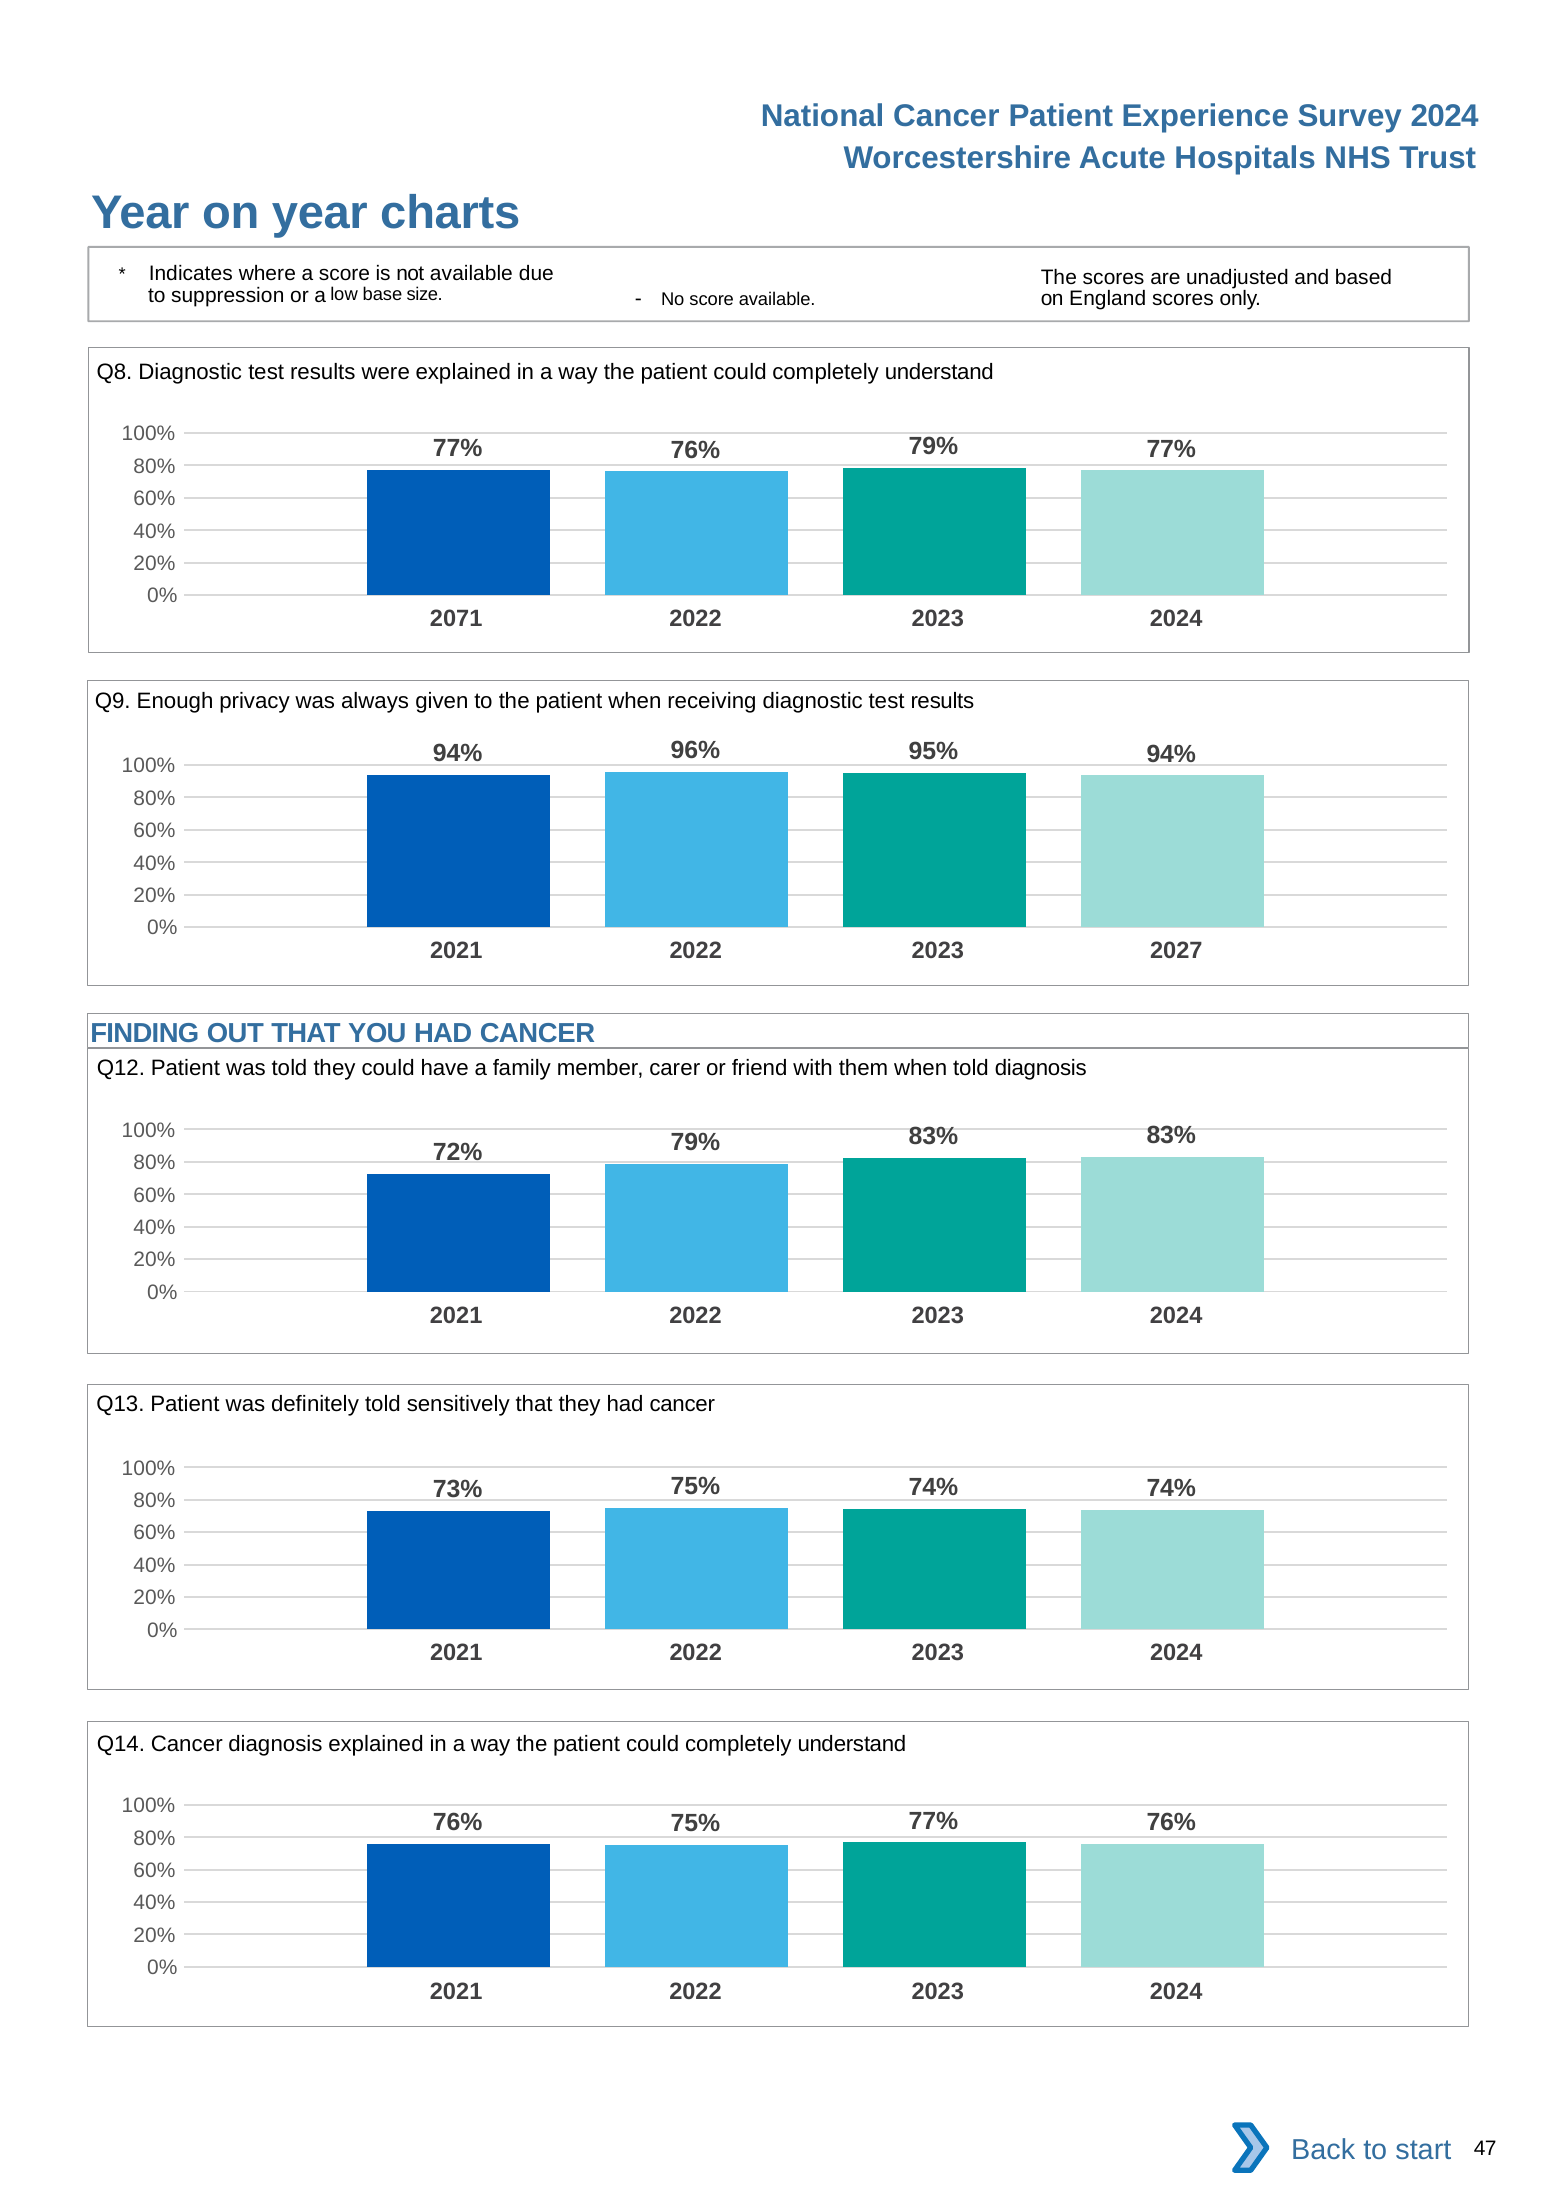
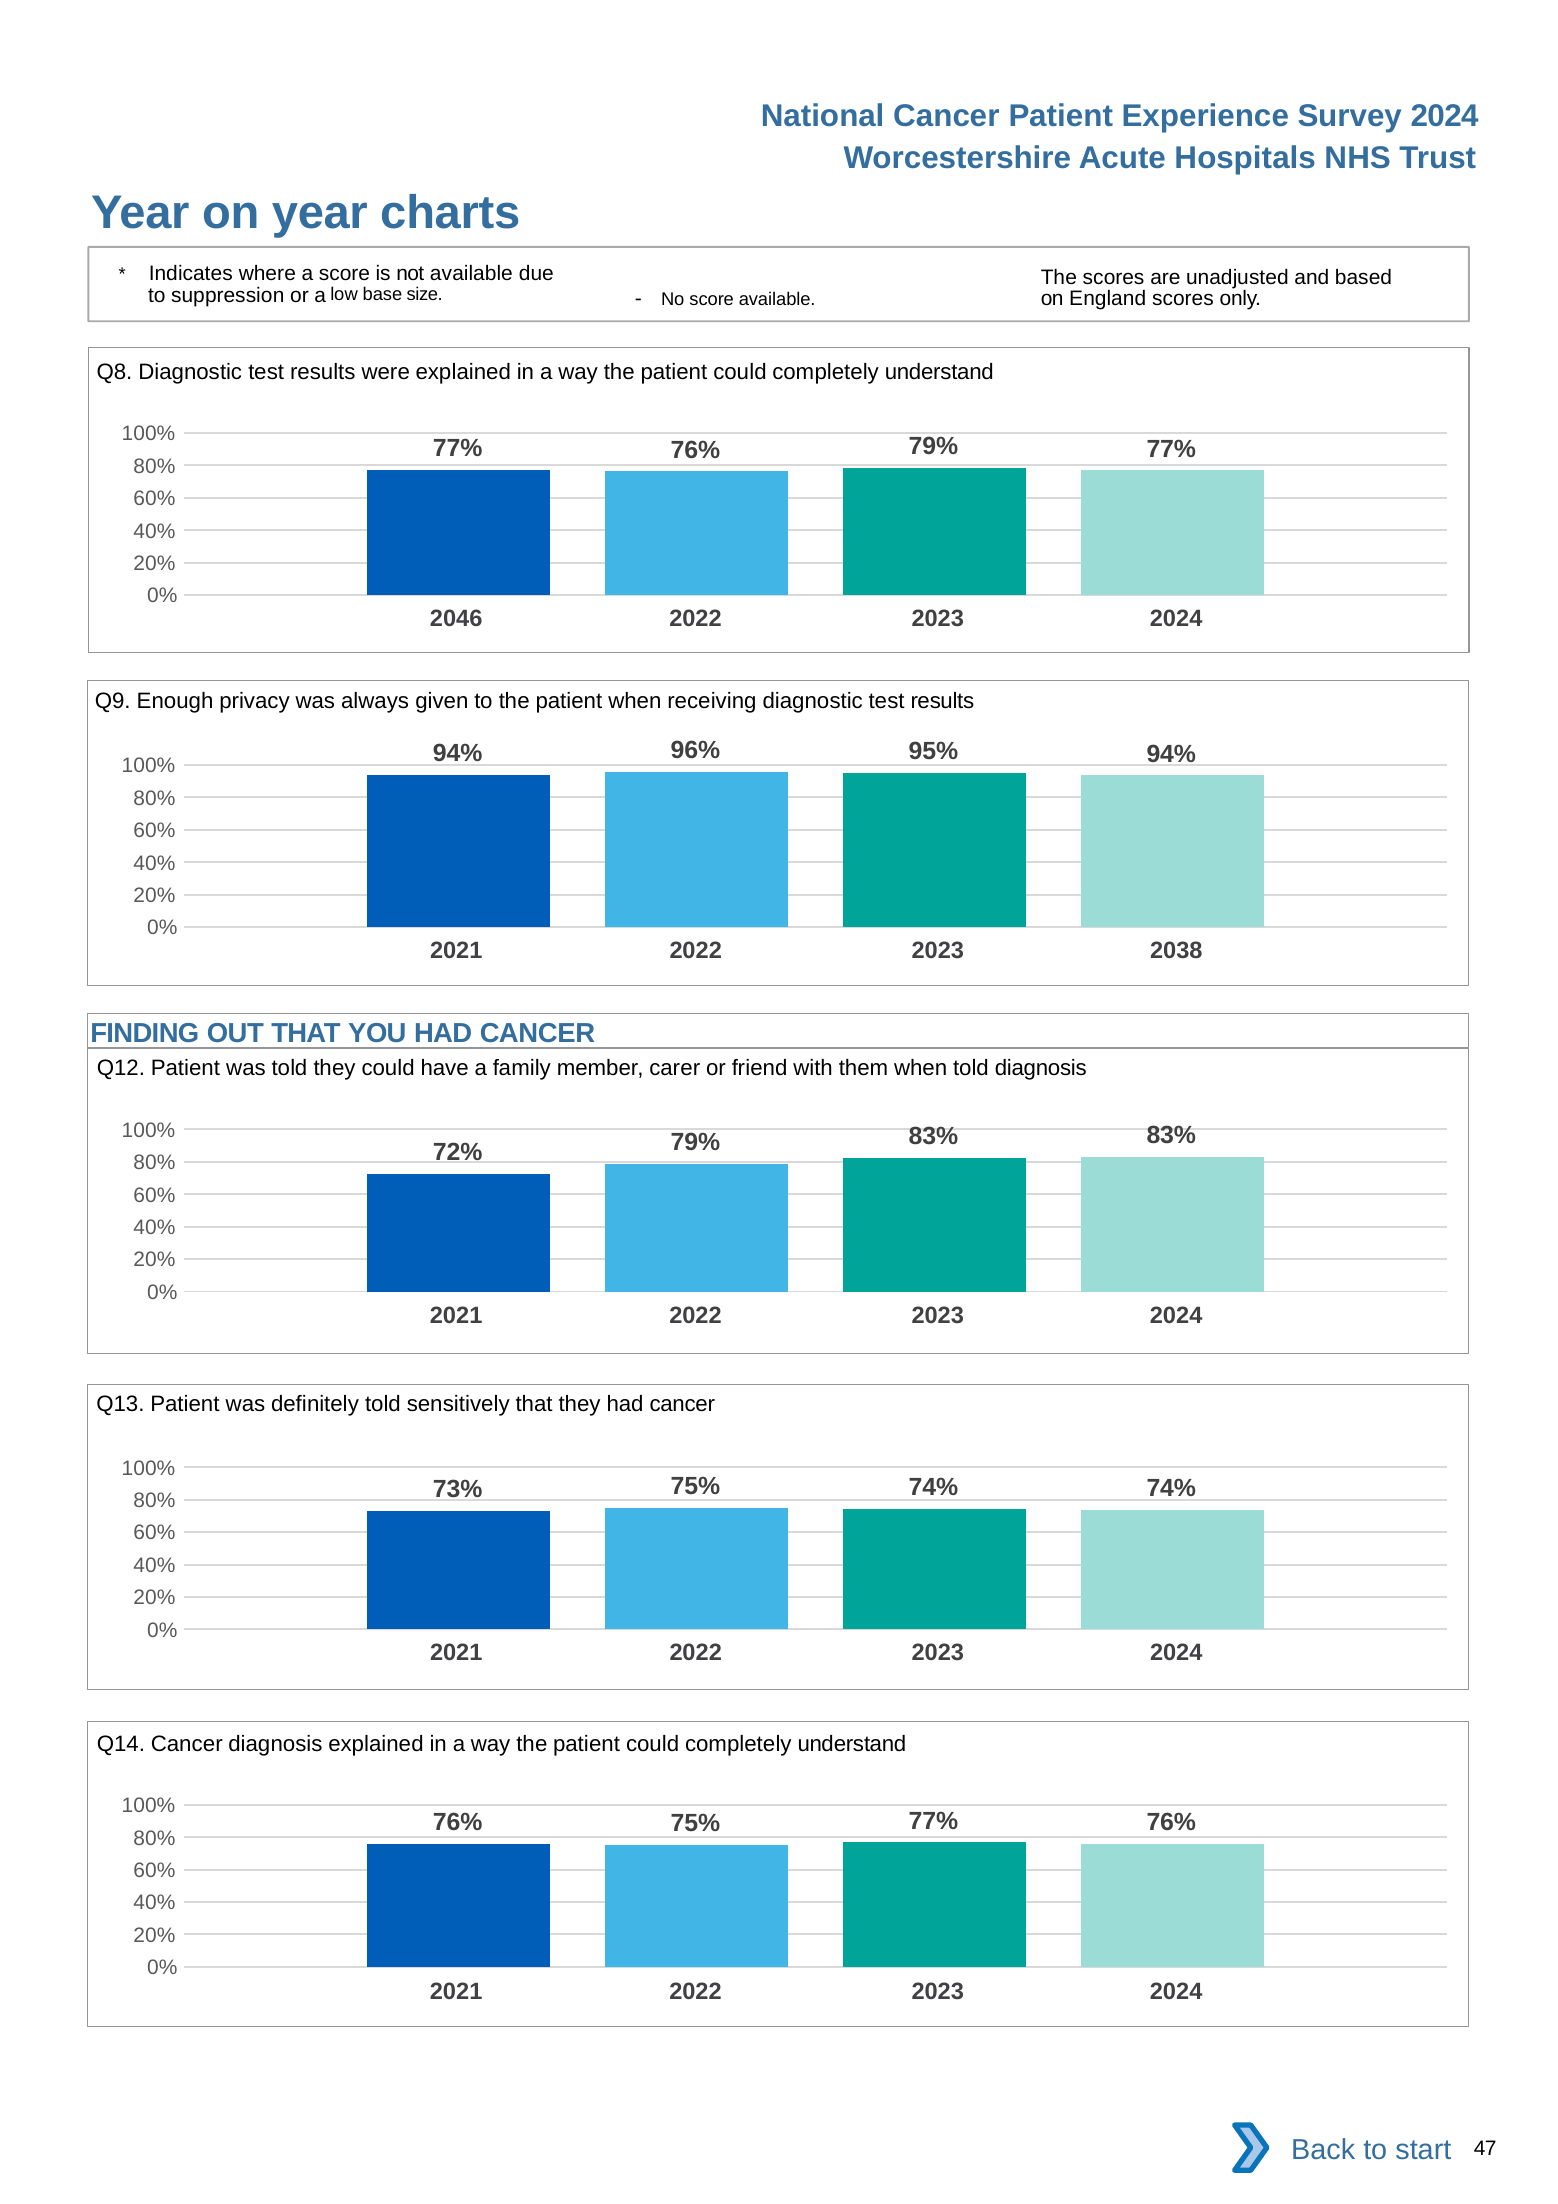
2071: 2071 -> 2046 (456, 619)
2027: 2027 -> 2038 (1176, 951)
